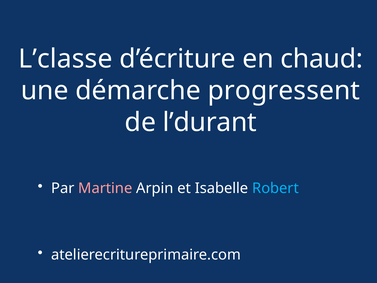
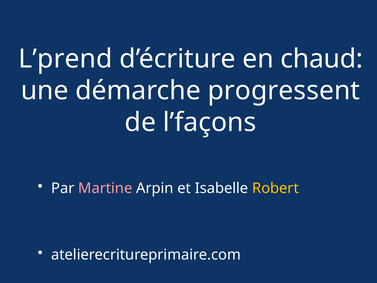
L’classe: L’classe -> L’prend (65, 59)
l’durant: l’durant -> l’façons (210, 122)
Robert colour: light blue -> yellow (275, 188)
